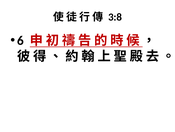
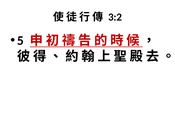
3:8: 3:8 -> 3:2 (115, 17)
6: 6 -> 5 (20, 40)
